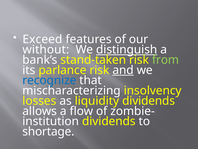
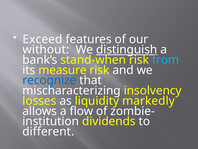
stand-taken: stand-taken -> stand-when (93, 60)
from colour: light green -> light blue (166, 60)
parlance: parlance -> measure (62, 70)
and underline: present -> none (123, 70)
liquidity dividends: dividends -> markedly (148, 101)
shortage: shortage -> different (48, 131)
